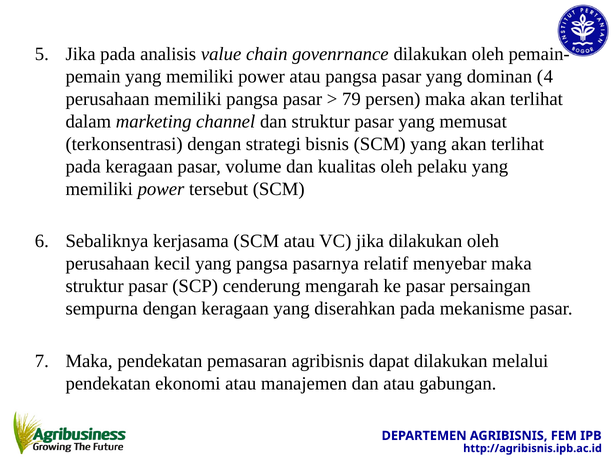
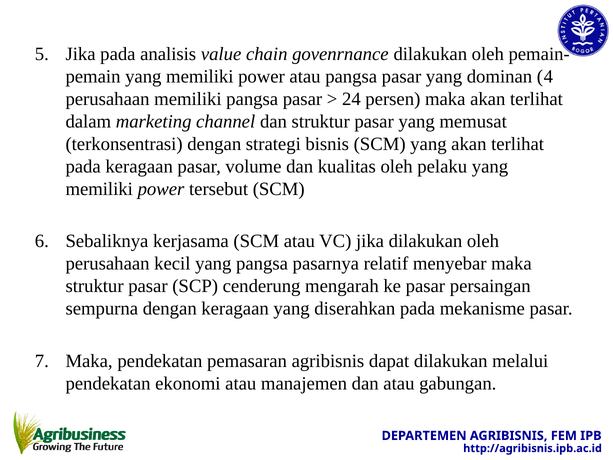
79: 79 -> 24 (351, 99)
